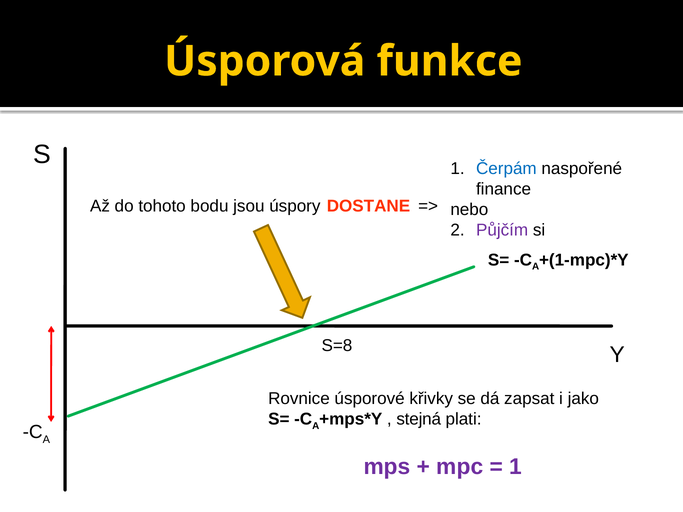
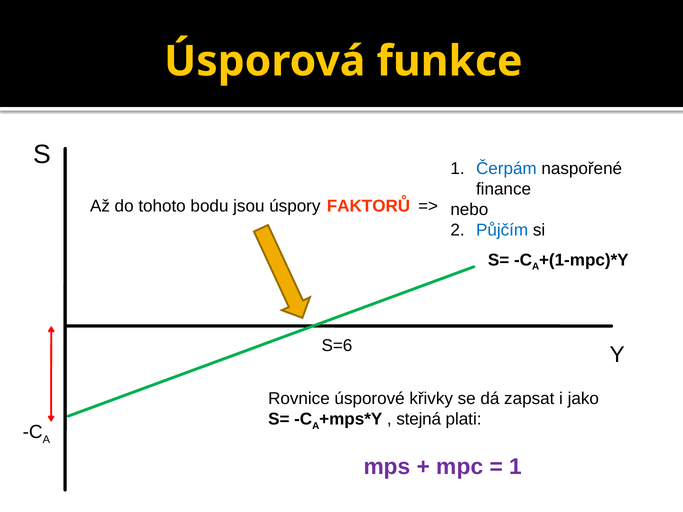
DOSTANE: DOSTANE -> FAKTORŮ (368, 206)
Půjčím colour: purple -> blue (502, 230)
S=8: S=8 -> S=6 (337, 346)
